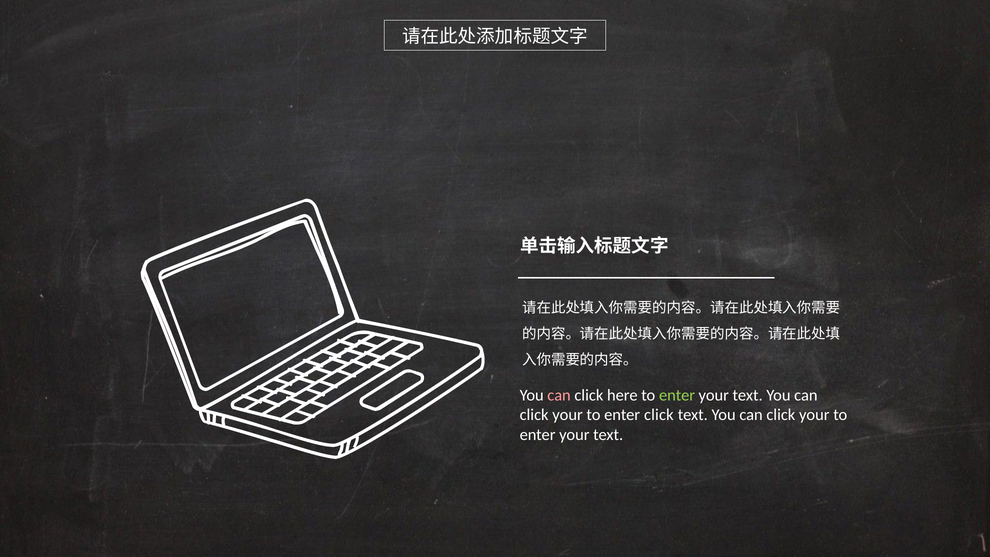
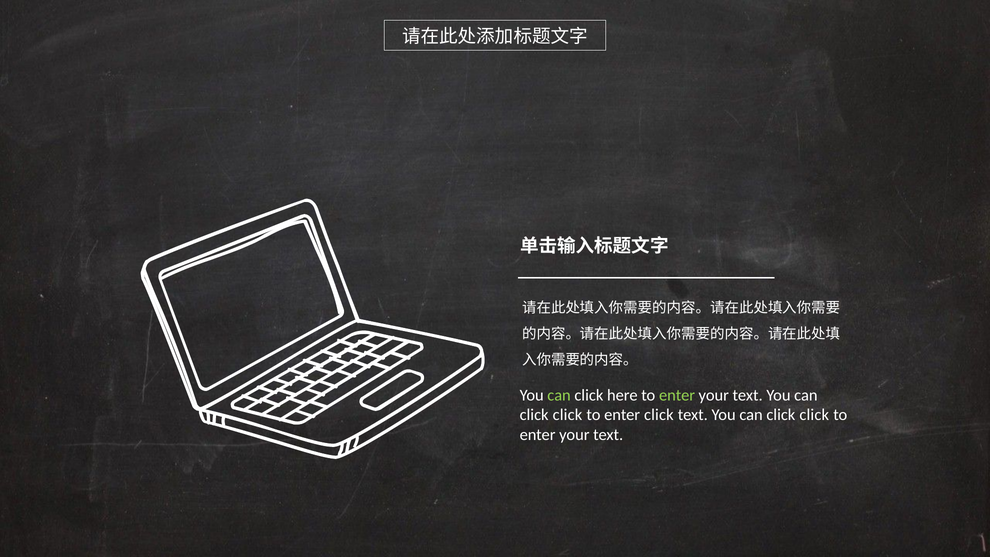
can colour: pink -> light green (559, 395)
your: your -> click (567, 415)
your: your -> click (814, 415)
